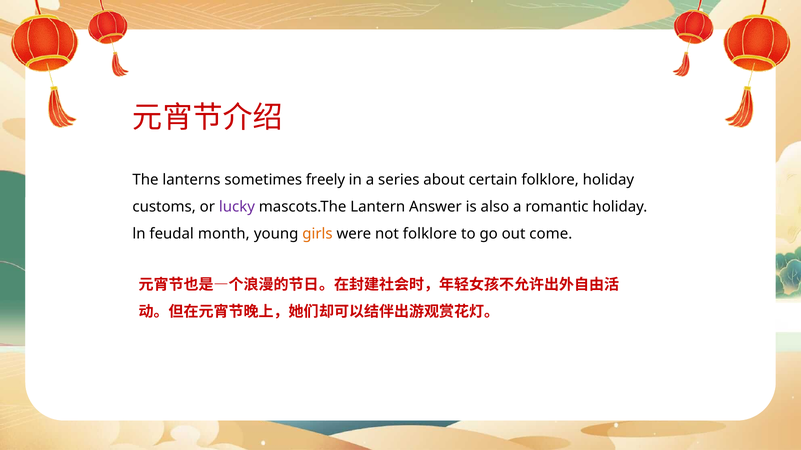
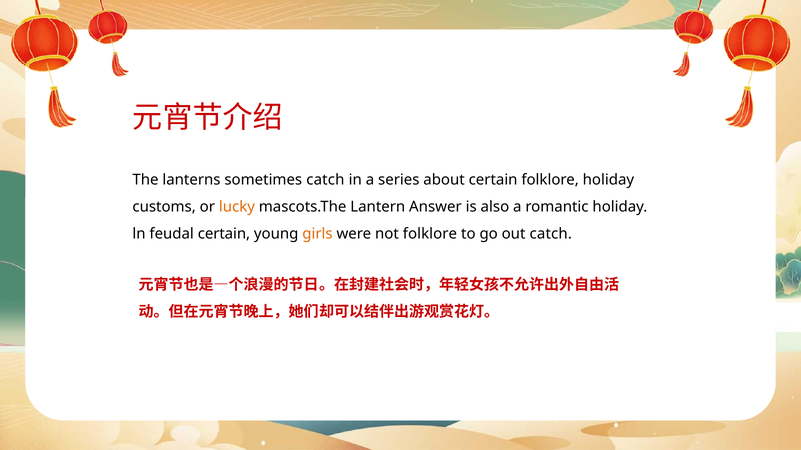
sometimes freely: freely -> catch (325, 180)
lucky colour: purple -> orange (237, 207)
feudal month: month -> certain (224, 234)
out come: come -> catch (551, 234)
